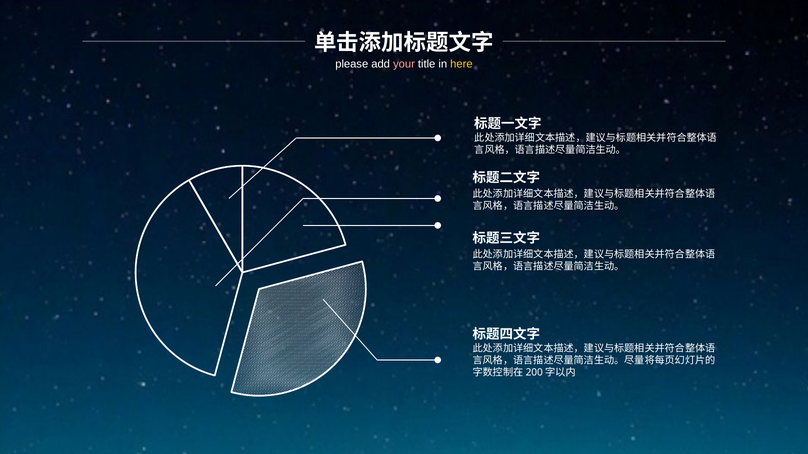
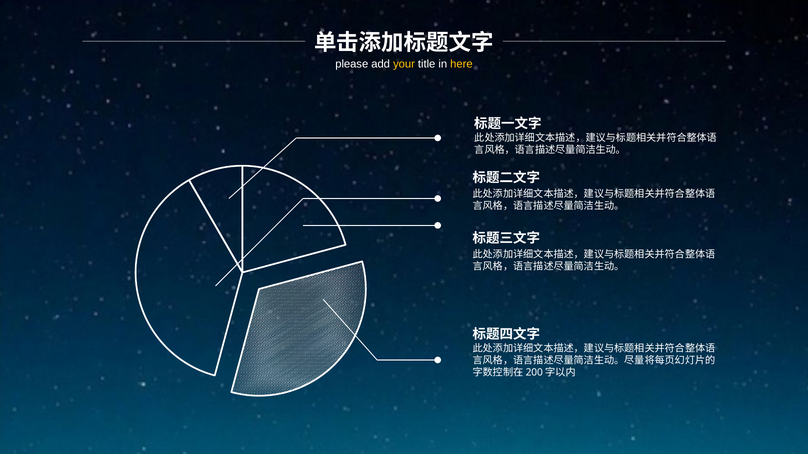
your colour: pink -> yellow (404, 64)
